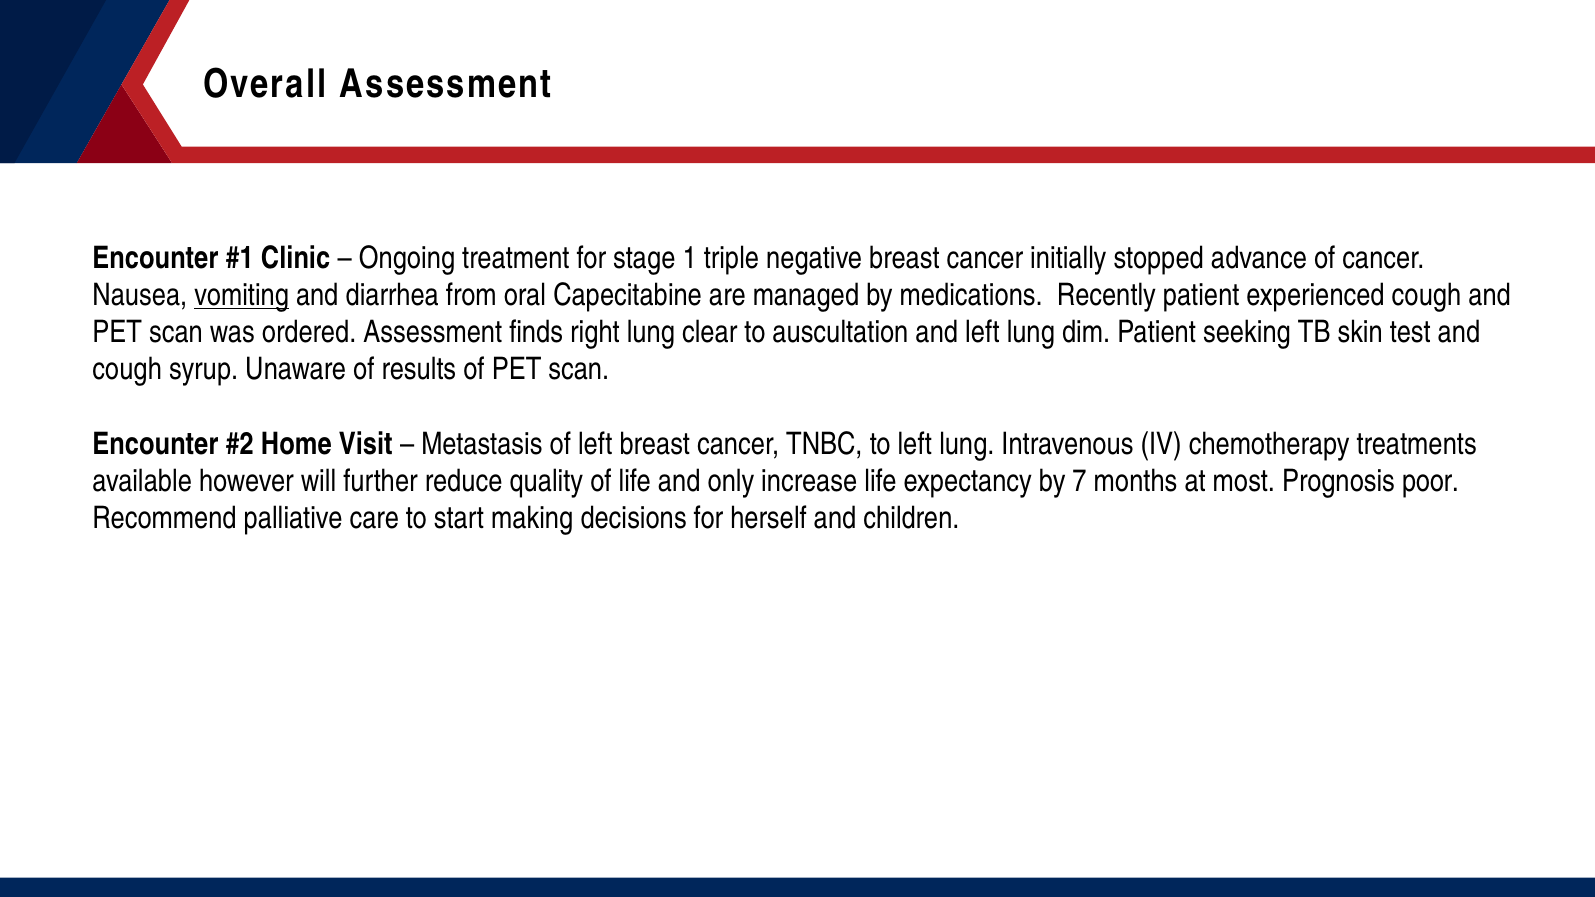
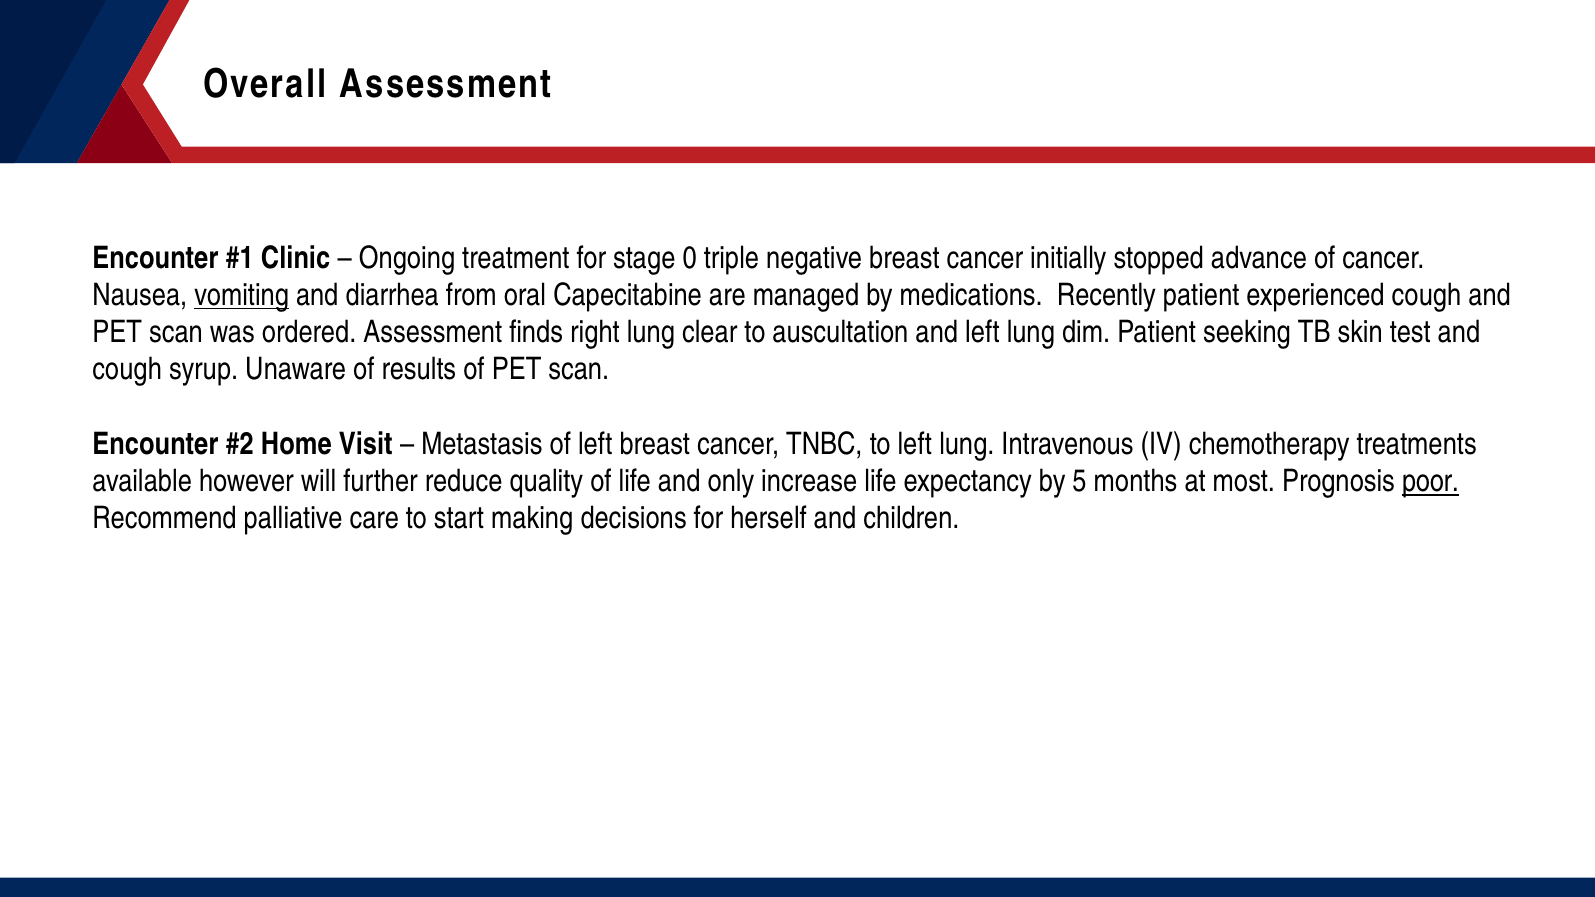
1: 1 -> 0 (690, 258)
7: 7 -> 5 (1080, 481)
poor underline: none -> present (1431, 481)
